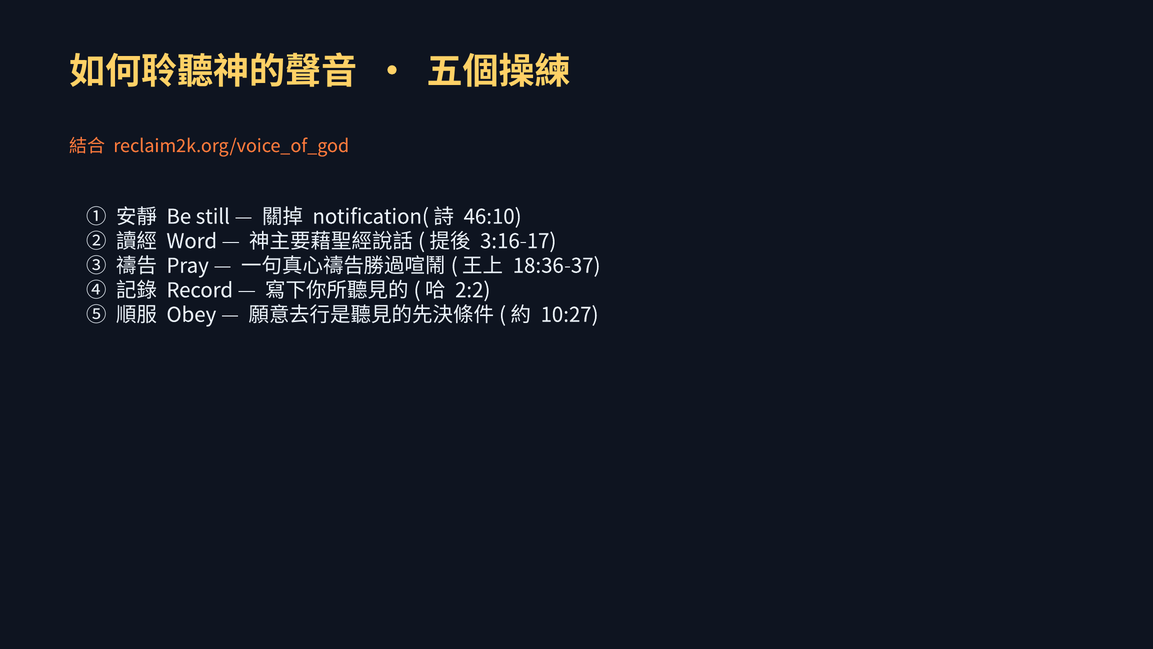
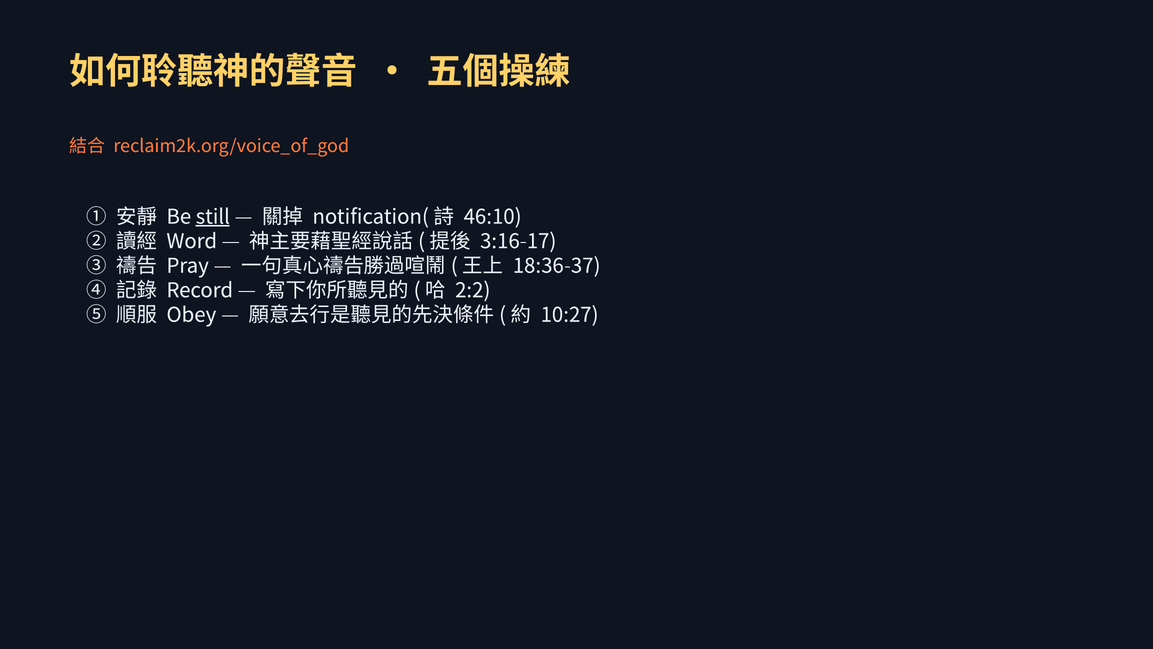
still underline: none -> present (213, 217)
